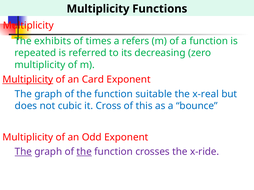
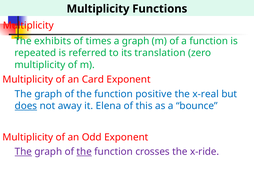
a refers: refers -> graph (136, 41)
decreasing: decreasing -> translation (160, 53)
Multiplicity underline: present -> none (28, 80)
suitable: suitable -> positive (154, 94)
does underline: none -> present (26, 106)
cubic: cubic -> away (70, 106)
Cross: Cross -> Elena (108, 106)
